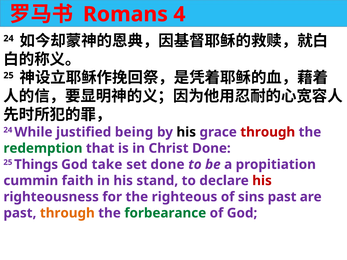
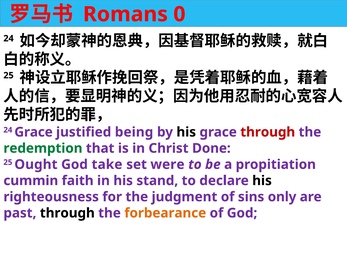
4: 4 -> 0 (179, 14)
24 While: While -> Grace (34, 132)
Things: Things -> Ought (36, 165)
set done: done -> were (167, 165)
his colour: red -> black (262, 181)
righteous: righteous -> judgment (184, 197)
sins past: past -> only (282, 197)
through colour: orange -> black (67, 213)
forbearance colour: green -> orange (165, 213)
